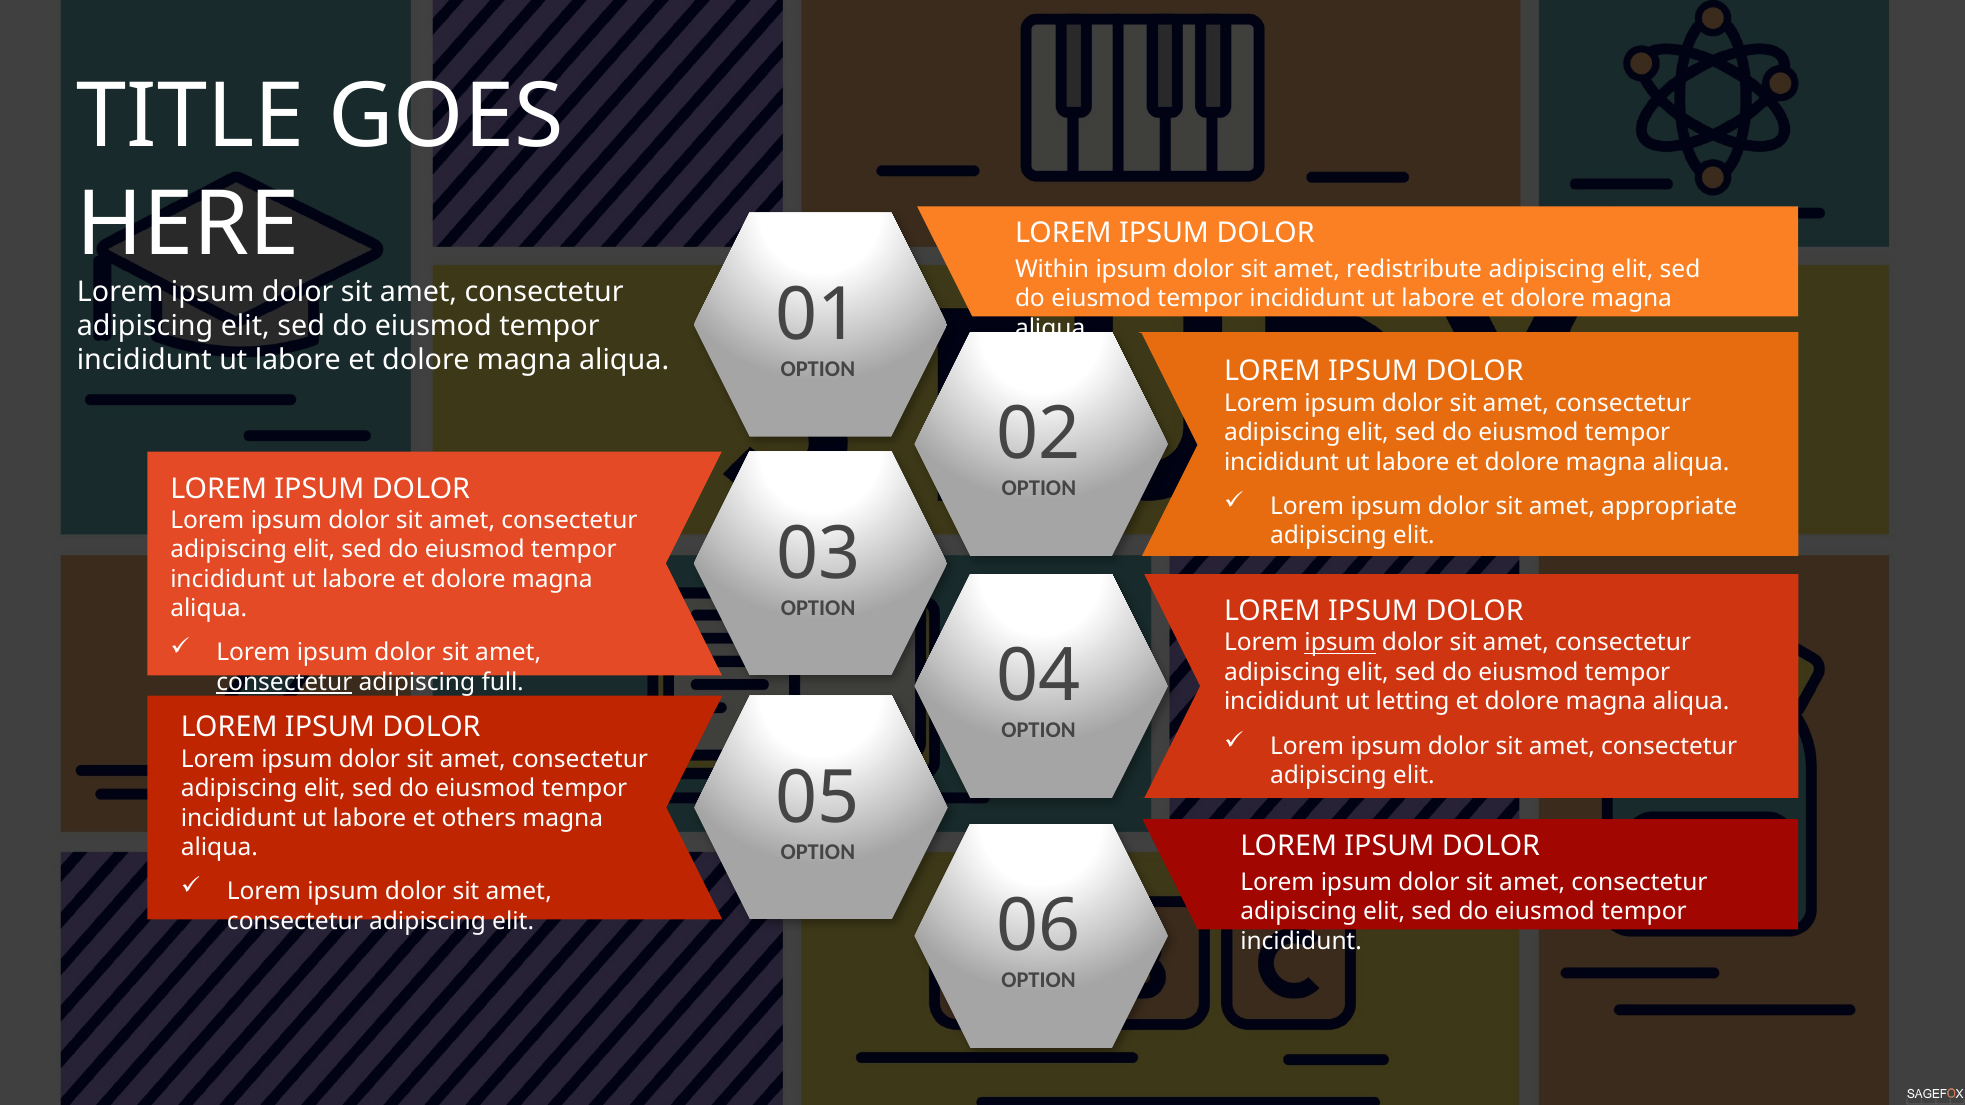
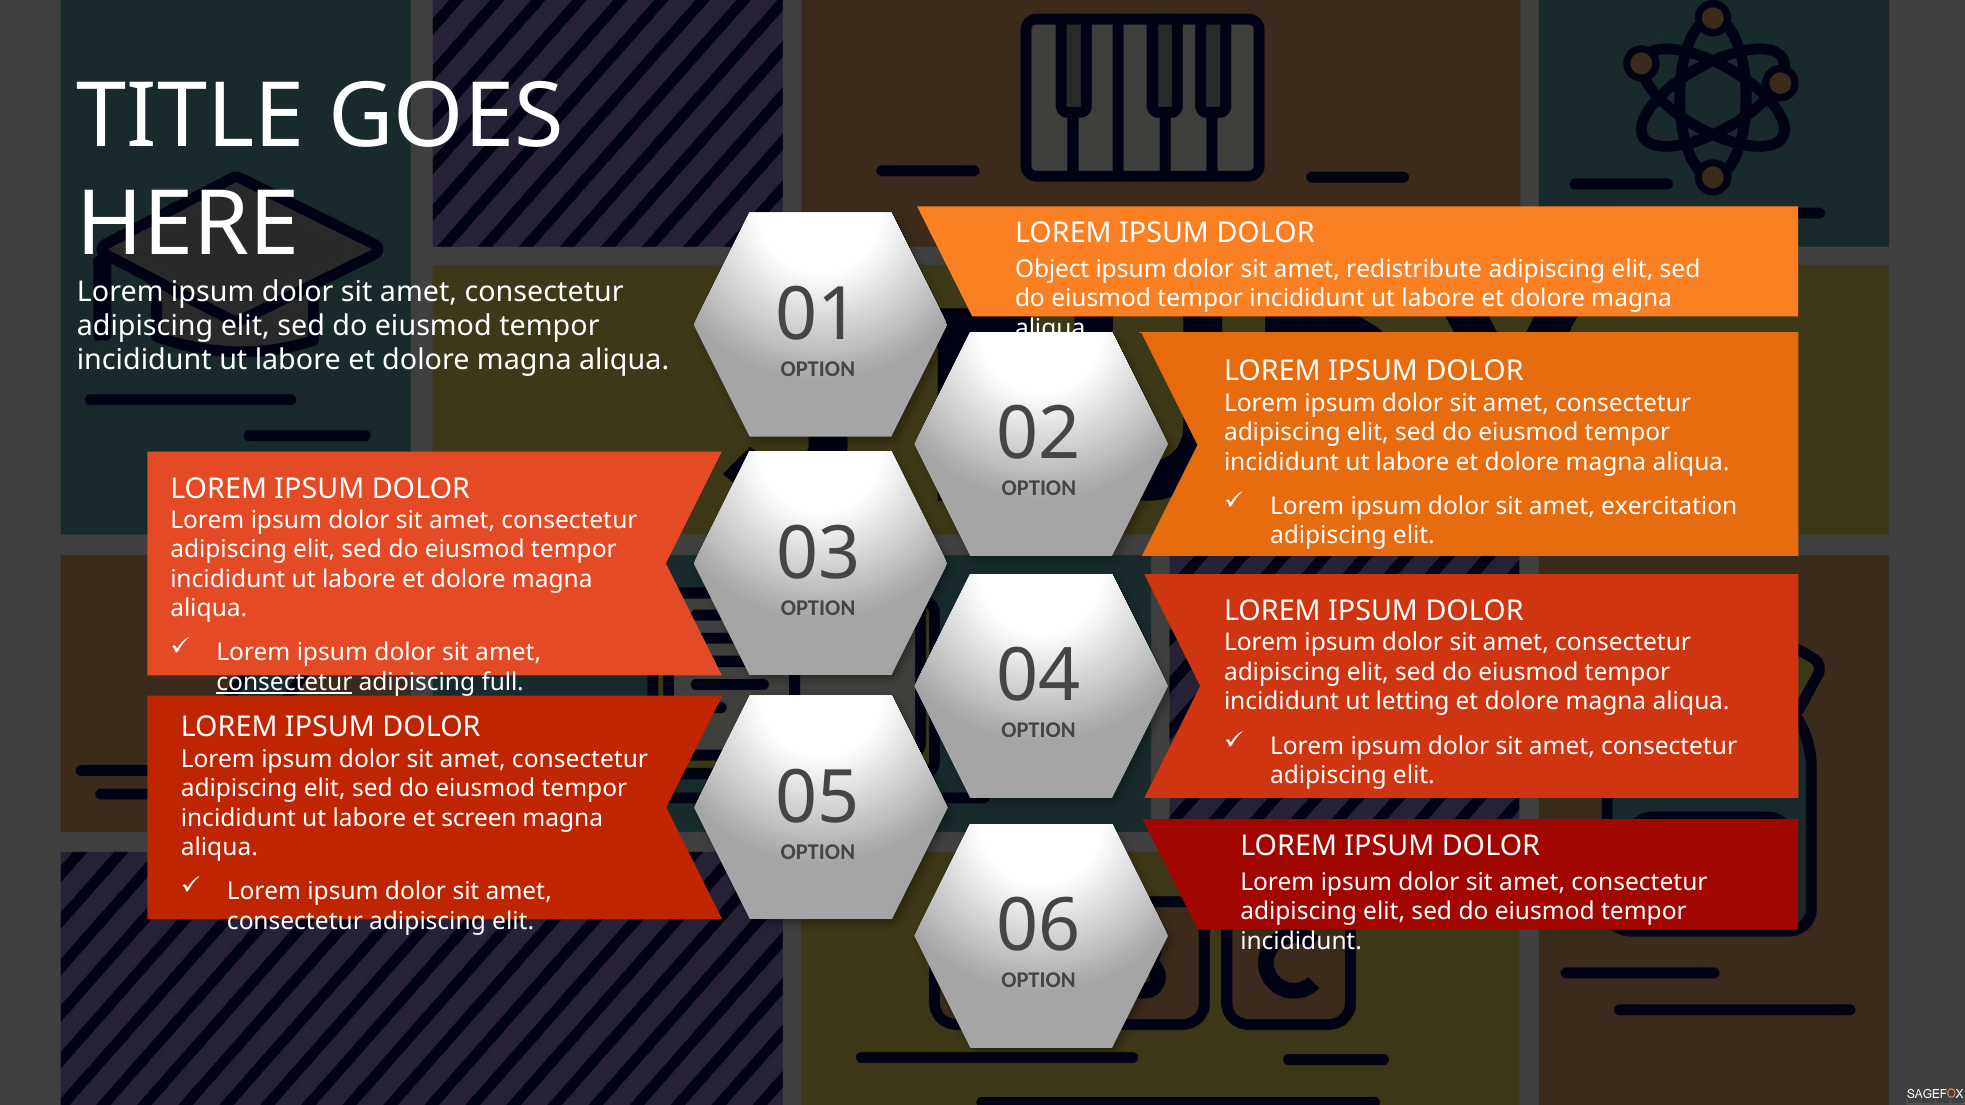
Within: Within -> Object (1052, 269)
appropriate: appropriate -> exercitation (1669, 506)
ipsum underline: present -> none (1340, 643)
others: others -> screen (479, 818)
